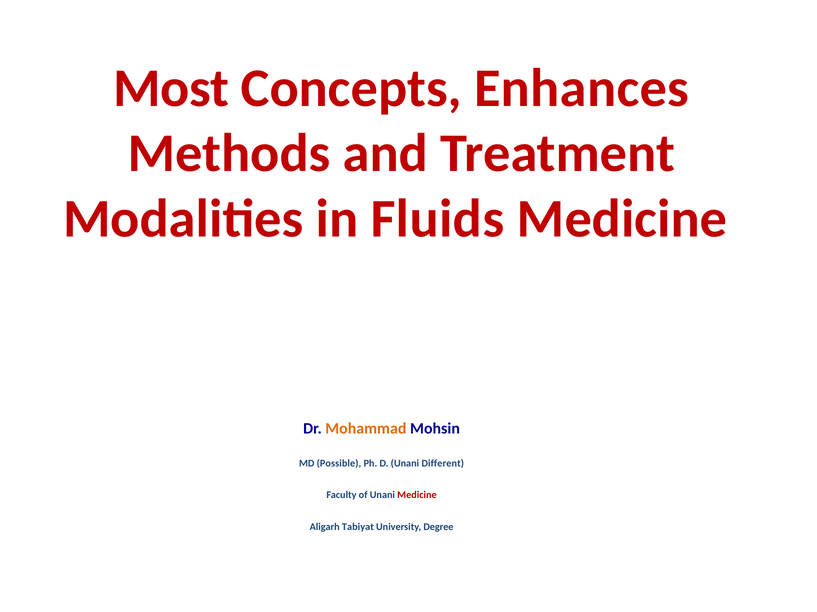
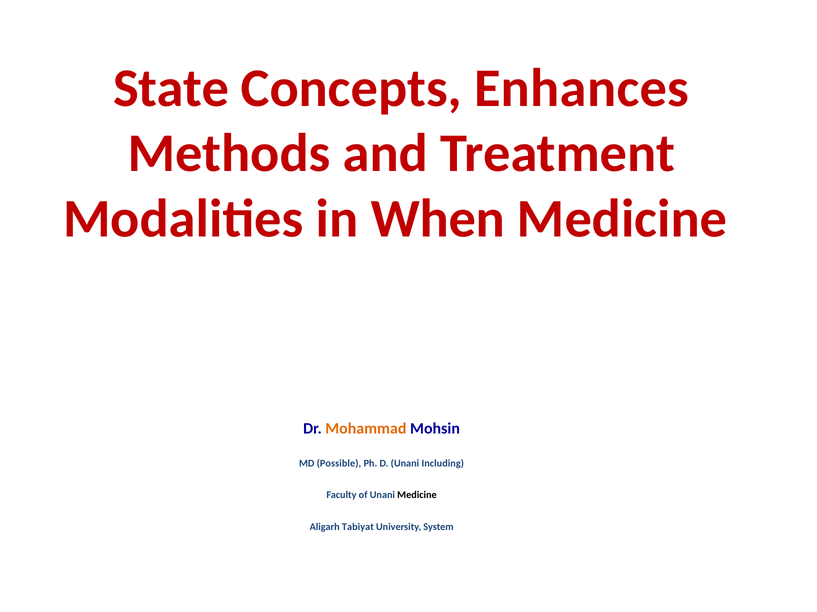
Most: Most -> State (171, 88)
Fluids: Fluids -> When (438, 219)
Different: Different -> Including (443, 464)
Medicine colour: red -> black (417, 496)
Degree: Degree -> System (438, 528)
